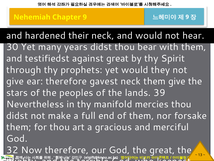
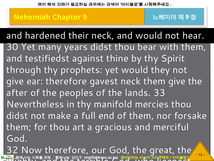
against great: great -> thine (117, 58)
stars: stars -> after (17, 93)
39: 39 -> 33 (159, 93)
